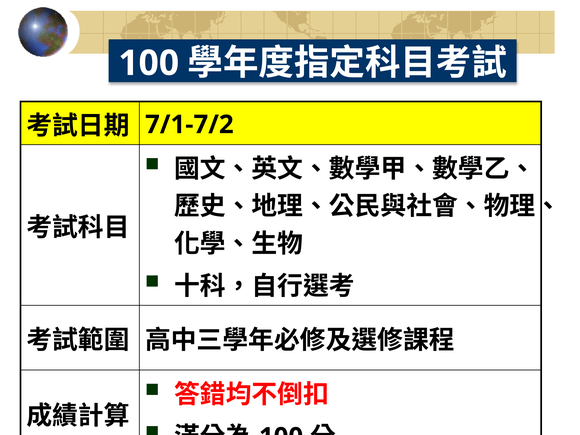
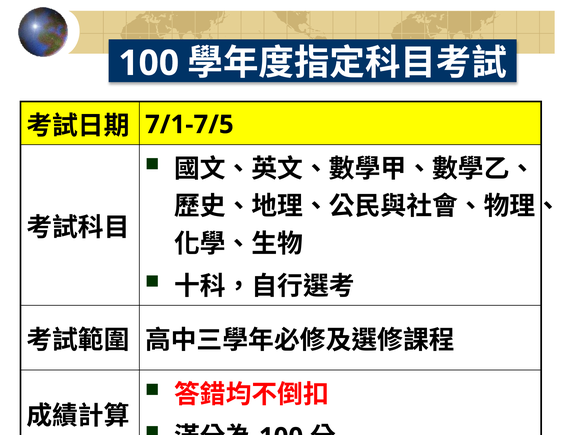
7/1-7/2: 7/1-7/2 -> 7/1-7/5 (189, 125)
